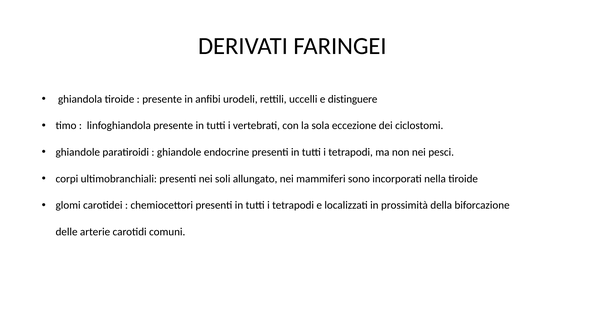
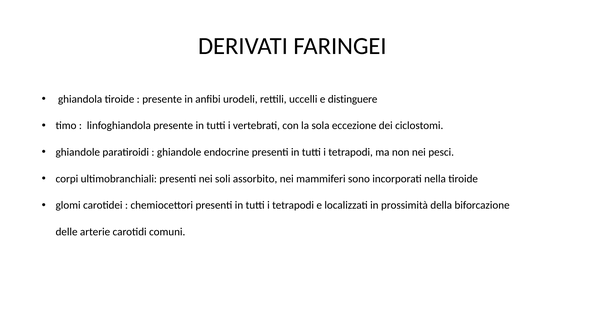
allungato: allungato -> assorbito (255, 179)
